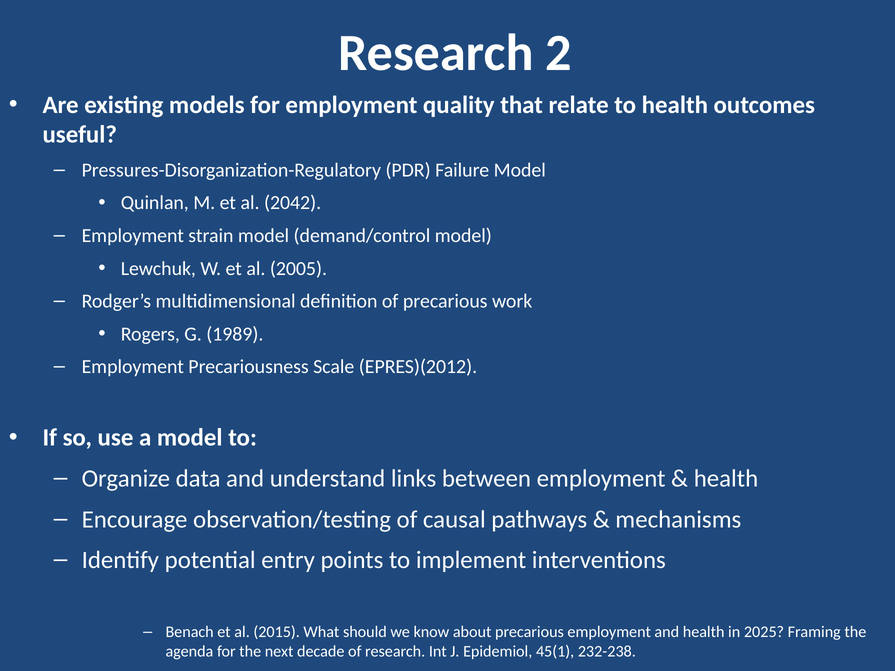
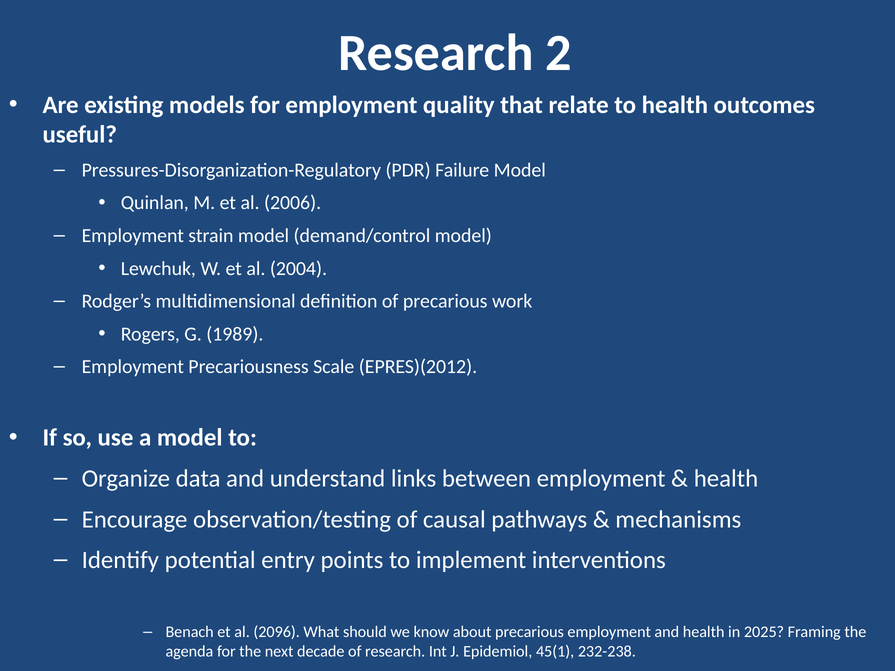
2042: 2042 -> 2006 (293, 203)
2005: 2005 -> 2004 (298, 269)
2015: 2015 -> 2096 (277, 632)
